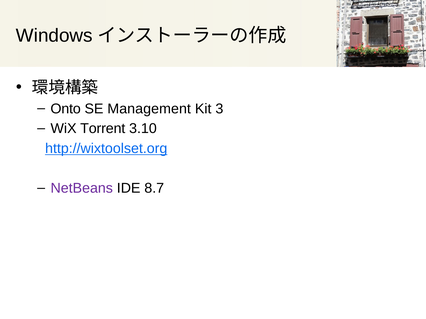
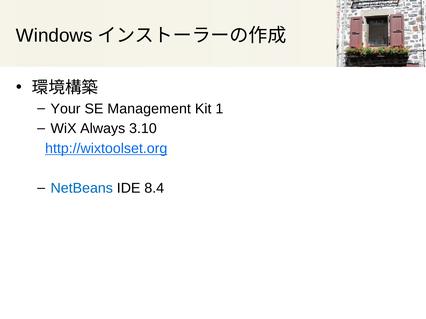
Onto: Onto -> Your (66, 109)
3: 3 -> 1 (219, 109)
Torrent: Torrent -> Always (103, 129)
NetBeans colour: purple -> blue (82, 188)
8.7: 8.7 -> 8.4 (154, 188)
